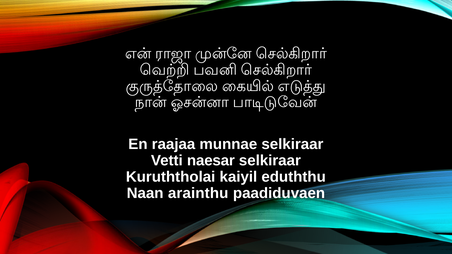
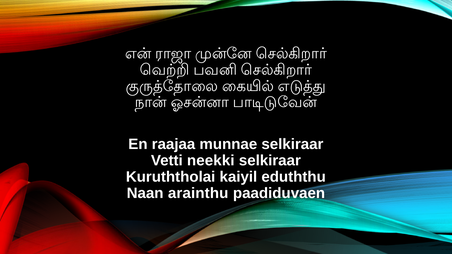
naesar: naesar -> neekki (211, 161)
